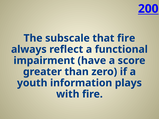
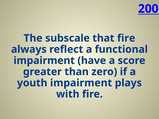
youth information: information -> impairment (81, 83)
